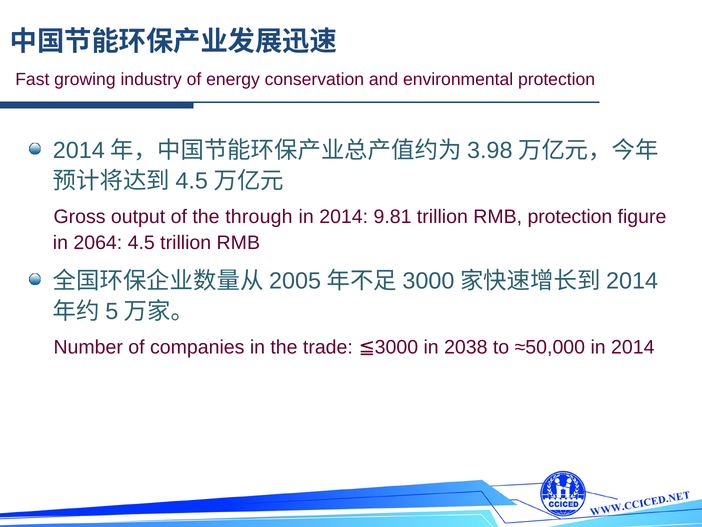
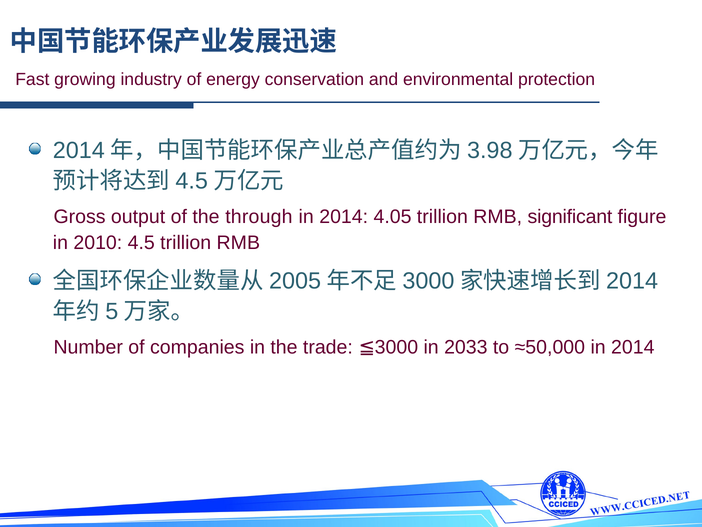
9.81: 9.81 -> 4.05 (393, 217)
RMB protection: protection -> significant (570, 217)
2064: 2064 -> 2010 (98, 242)
2038: 2038 -> 2033 (466, 347)
